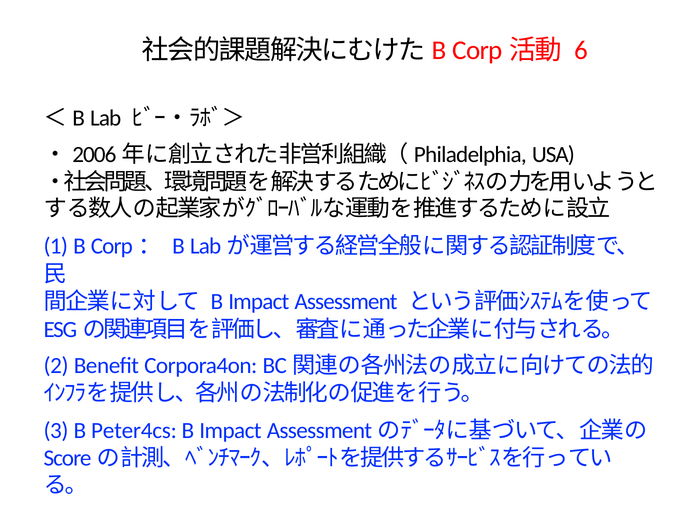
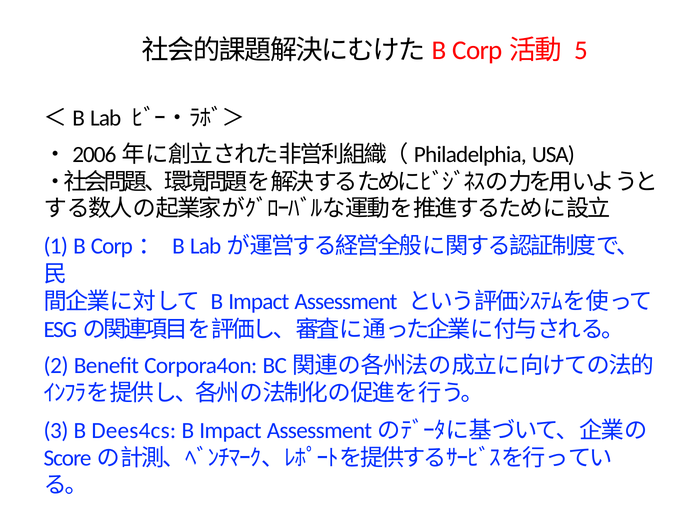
6: 6 -> 5 (581, 51)
Peter4cs: Peter4cs -> Dees4cs (134, 431)
